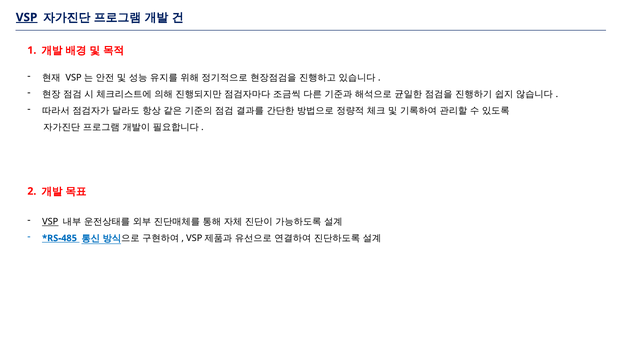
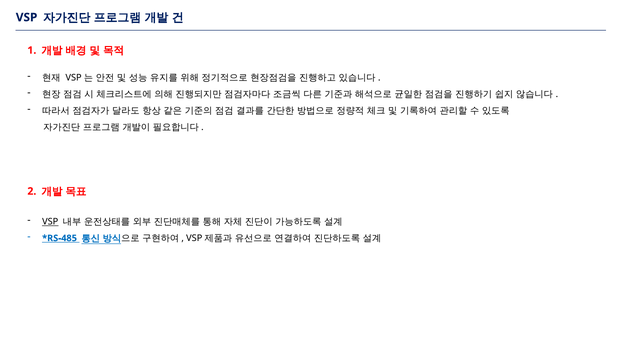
VSP underline: present -> none (27, 17)
